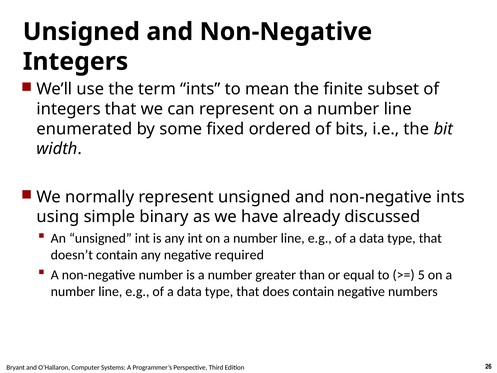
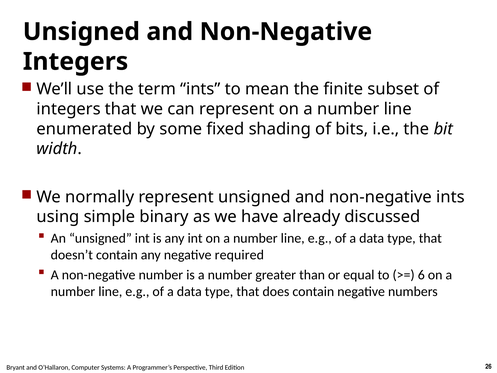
ordered: ordered -> shading (280, 129)
5: 5 -> 6 (421, 275)
